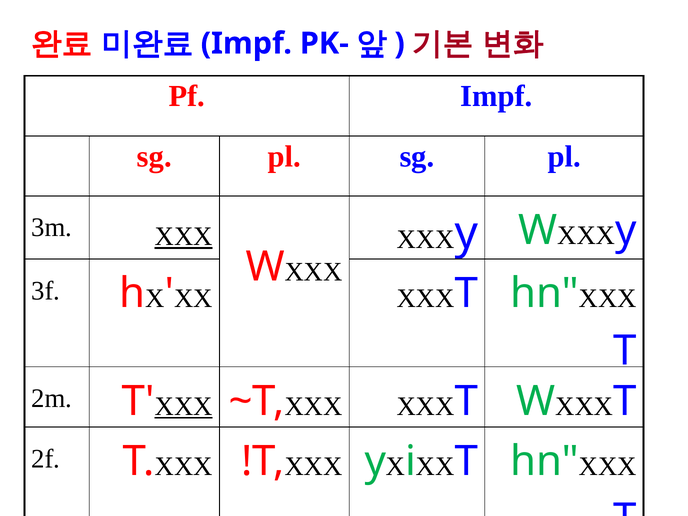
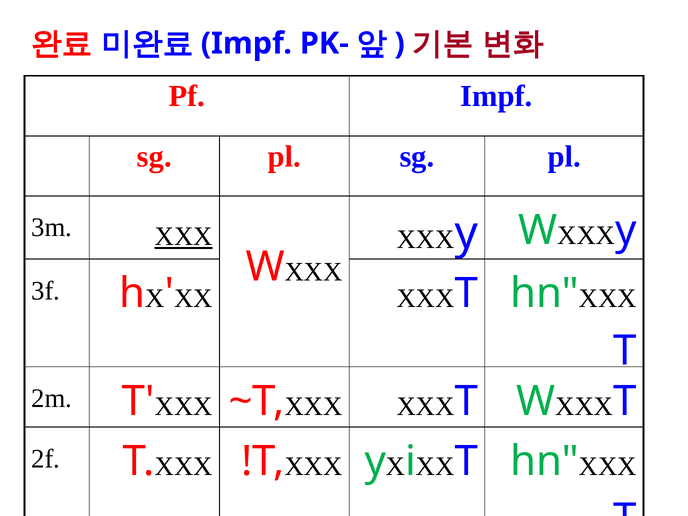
XXX underline: present -> none (184, 406)
